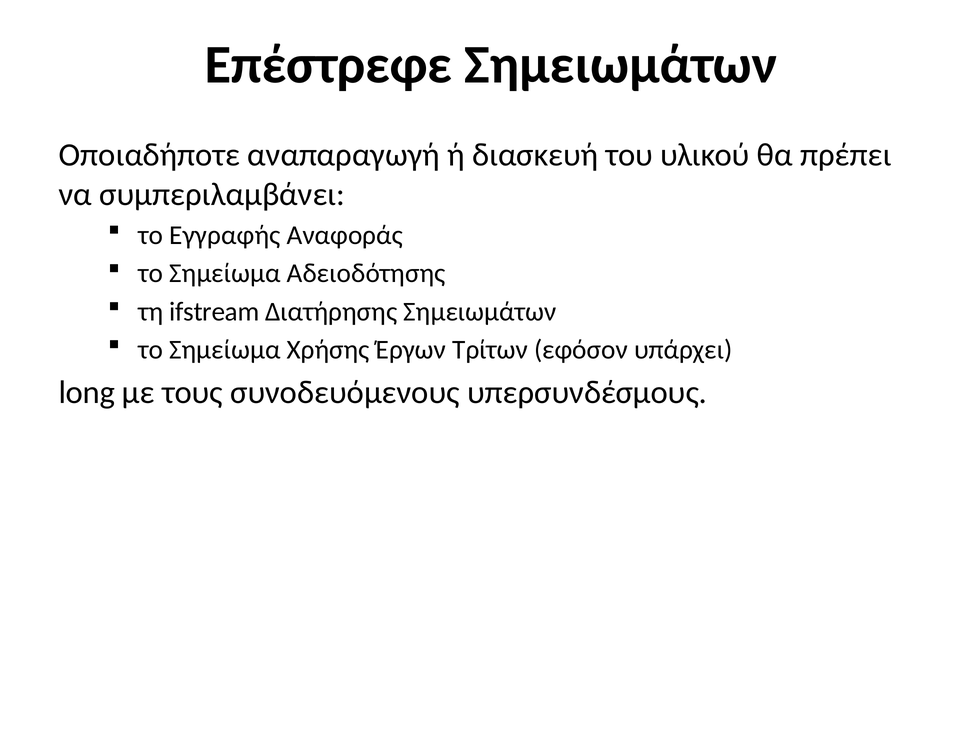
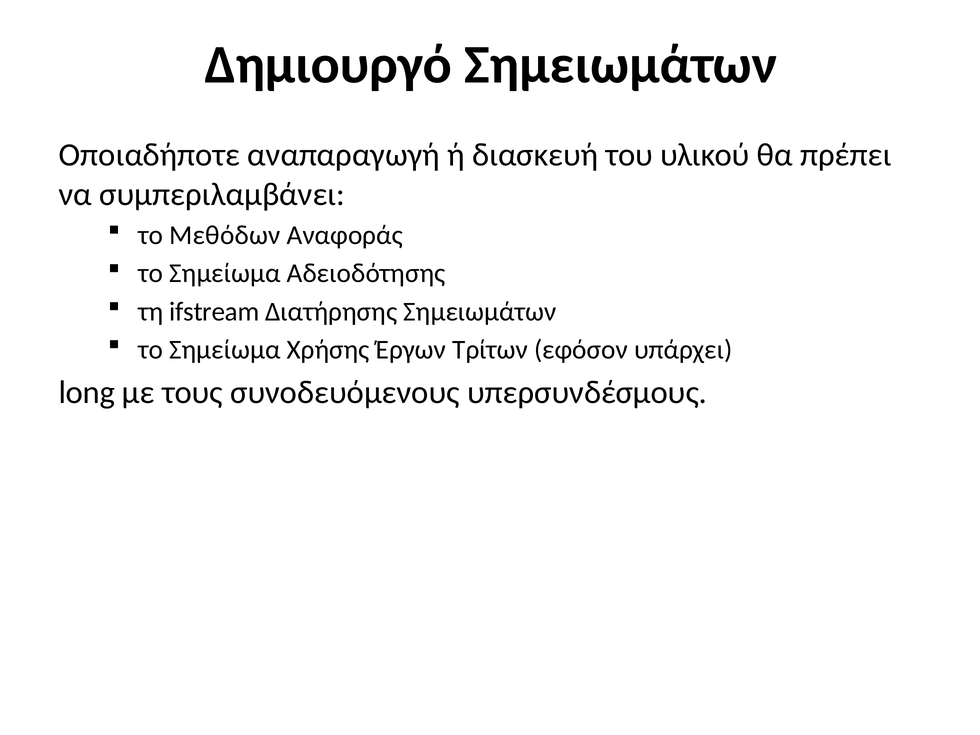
Επέστρεφε: Επέστρεφε -> Δημιουργό (328, 65)
Εγγραφής: Εγγραφής -> Μεθόδων (225, 235)
